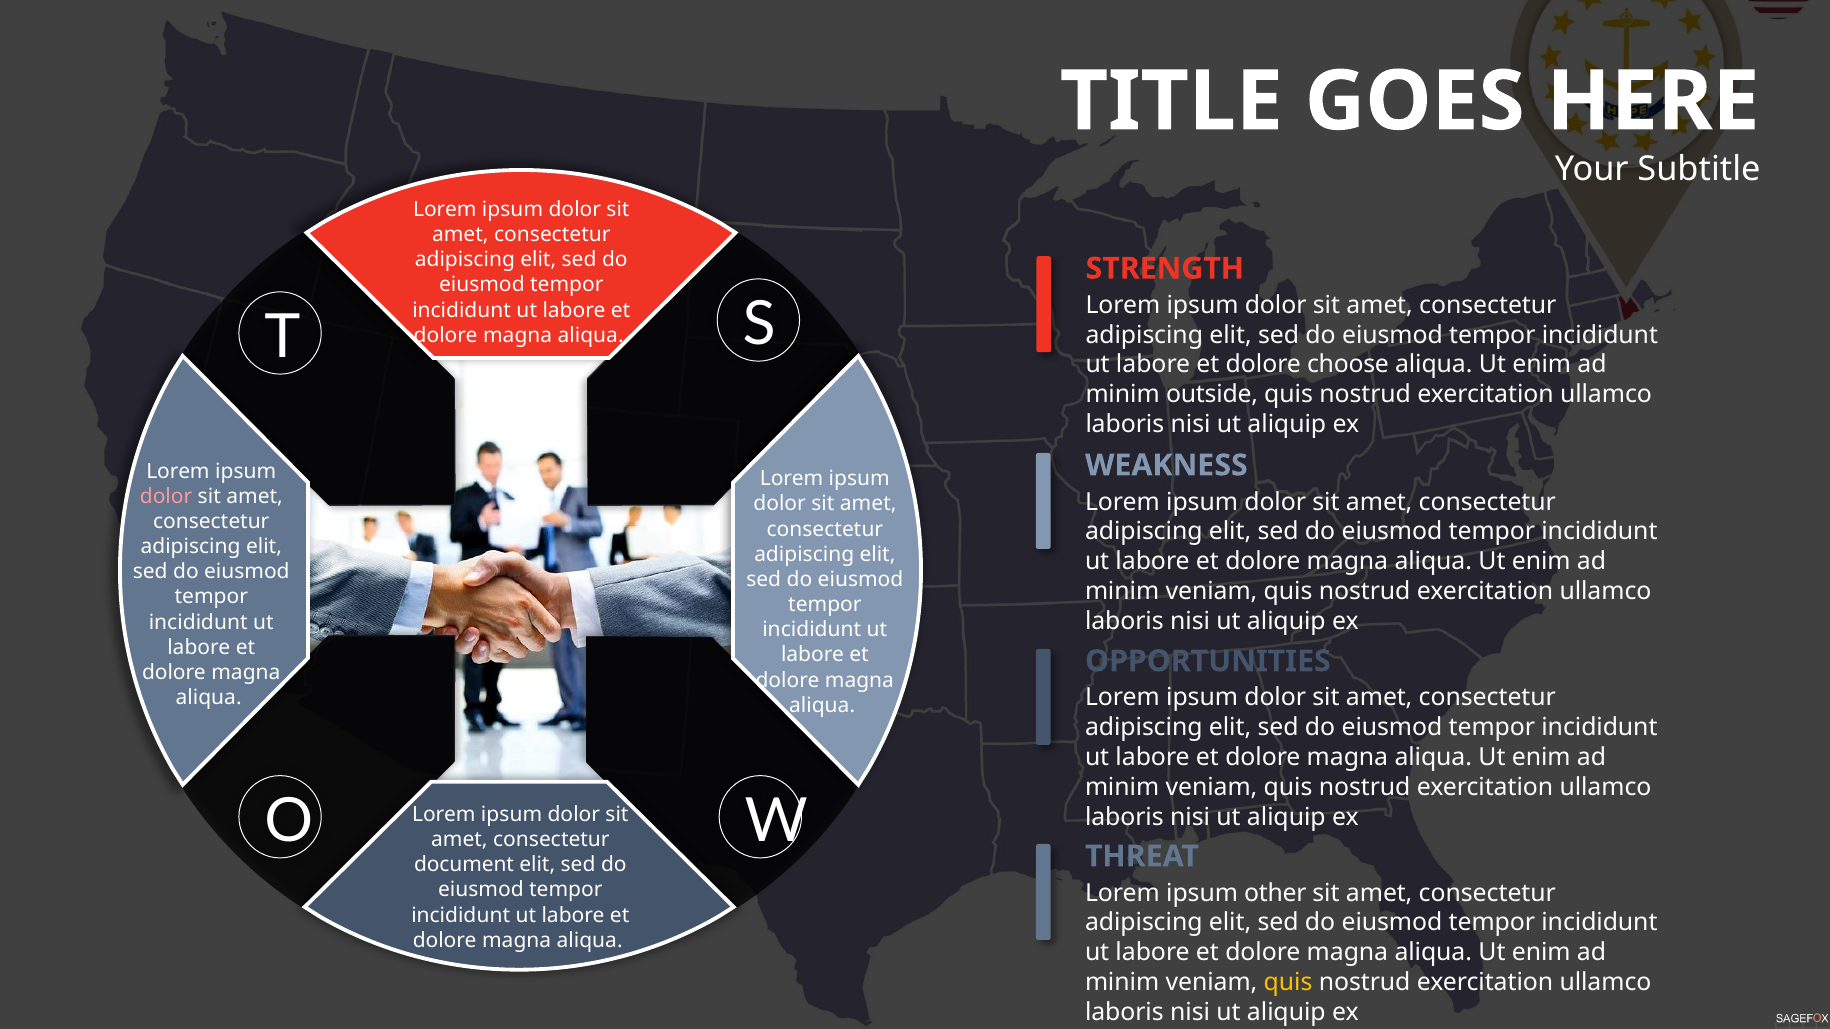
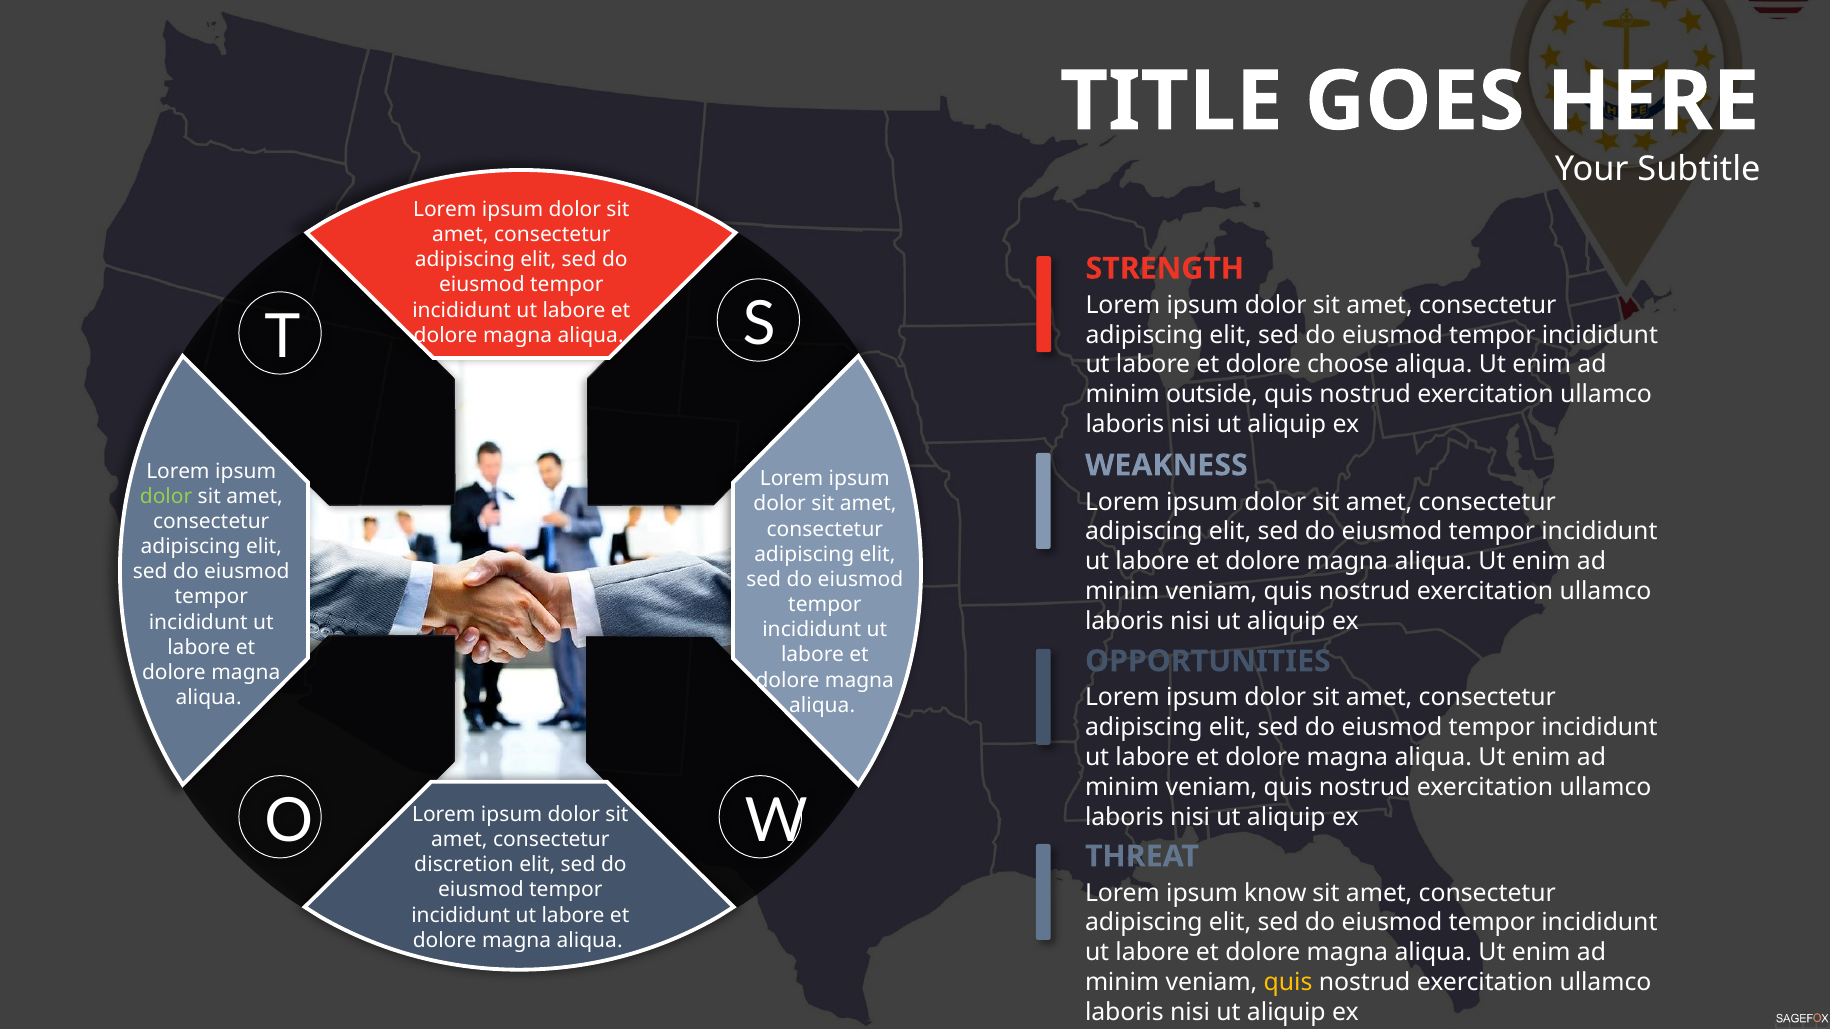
dolor colour: pink -> light green (166, 497)
document: document -> discretion (464, 865)
other: other -> know (1275, 893)
